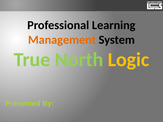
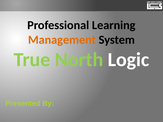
Logic colour: yellow -> white (128, 60)
